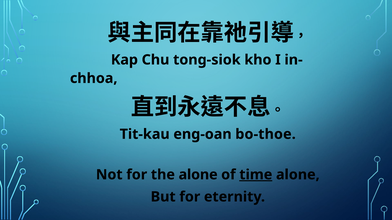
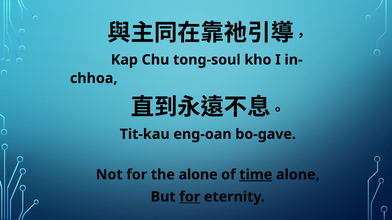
tong-siok: tong-siok -> tong-soul (207, 60)
bo-thoe: bo-thoe -> bo-gave (266, 134)
for underline: none -> present (190, 197)
